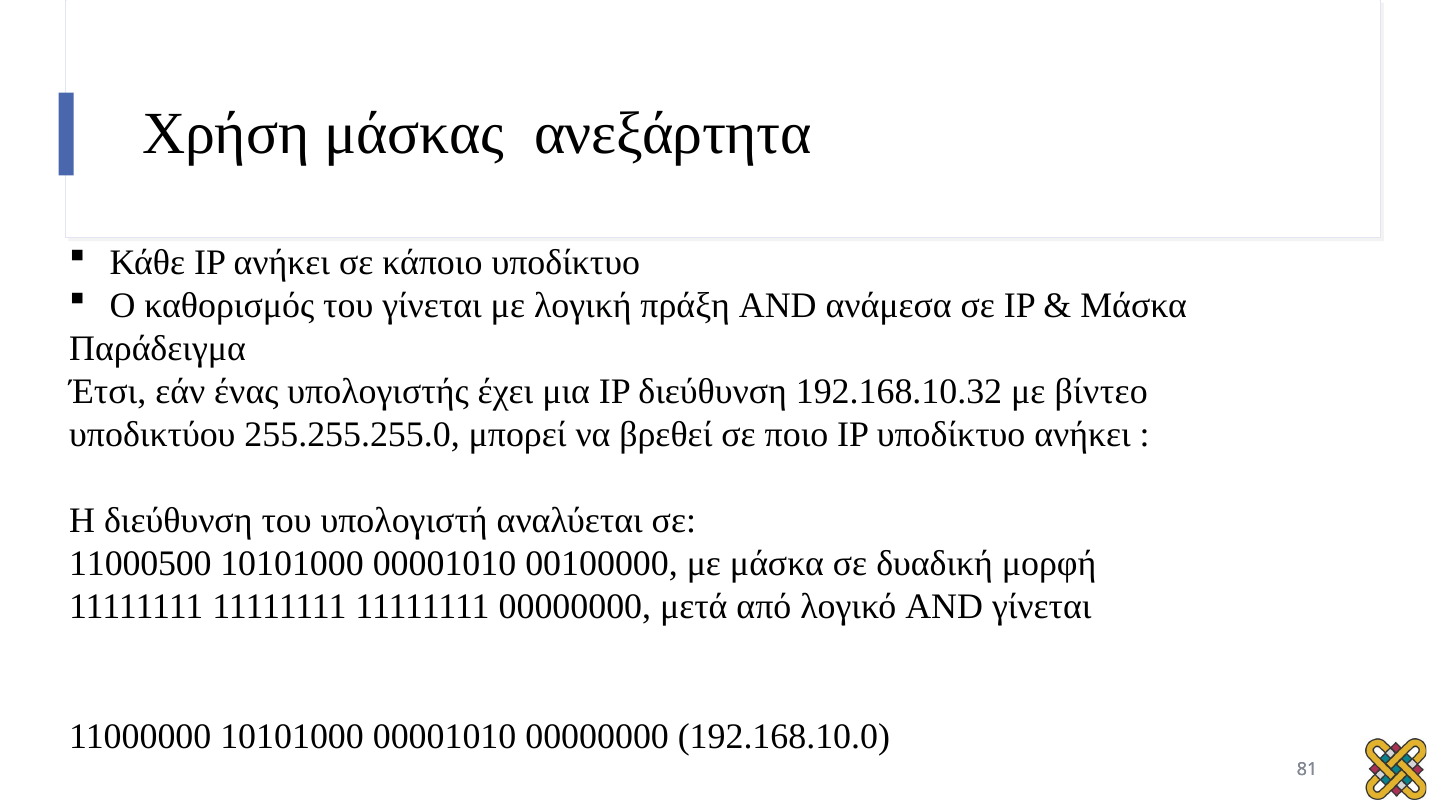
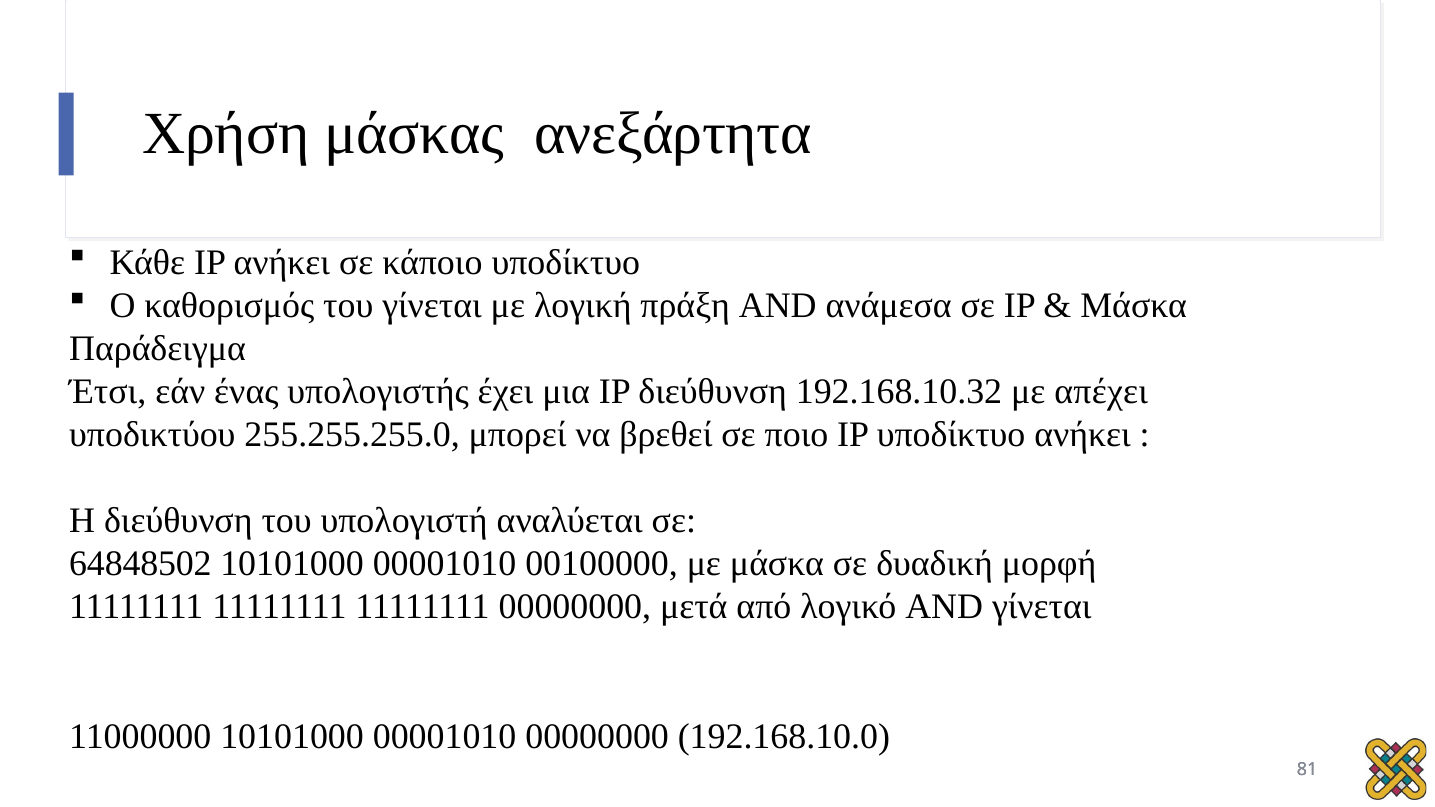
βίντεο: βίντεο -> απέχει (1101, 392)
11000500: 11000500 -> 64848502 (140, 564)
